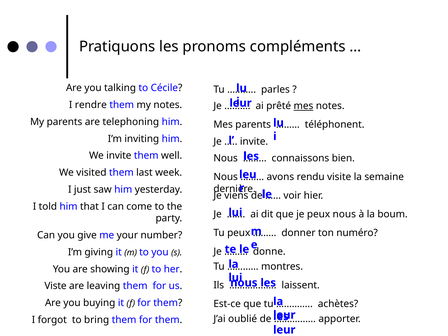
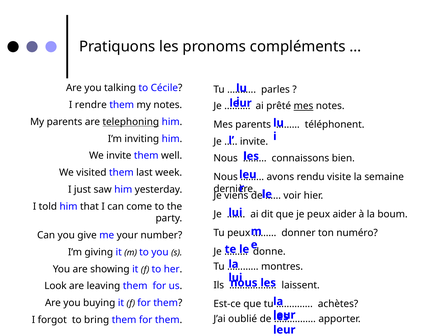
telephoning underline: none -> present (131, 122)
peux nous: nous -> aider (344, 214)
Viste: Viste -> Look (56, 286)
